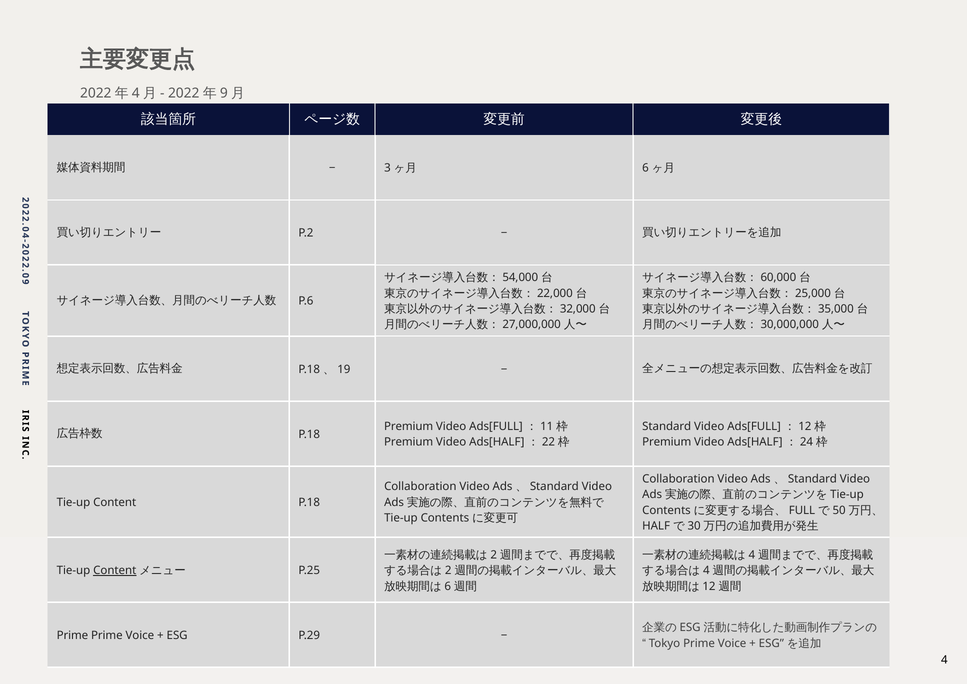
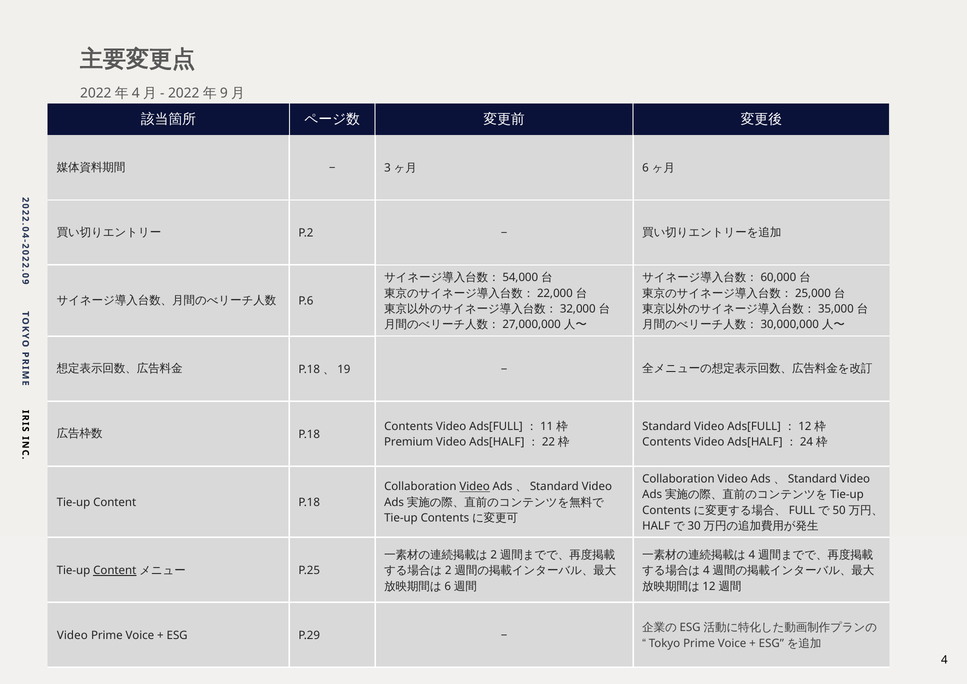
Premium: Premium -> Contents (409, 426)
Premium: Premium -> Contents (667, 442)
Video underline: none -> present (475, 486)
Prime: Prime -> Video (72, 635)
